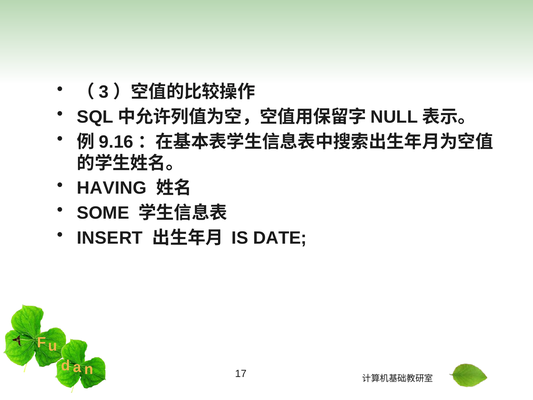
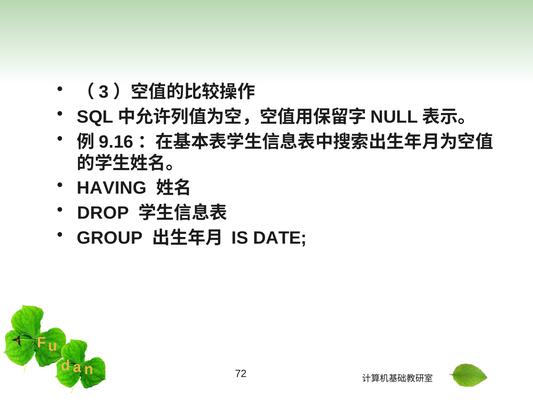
SOME: SOME -> DROP (103, 213)
INSERT: INSERT -> GROUP (110, 238)
17: 17 -> 72 (241, 374)
